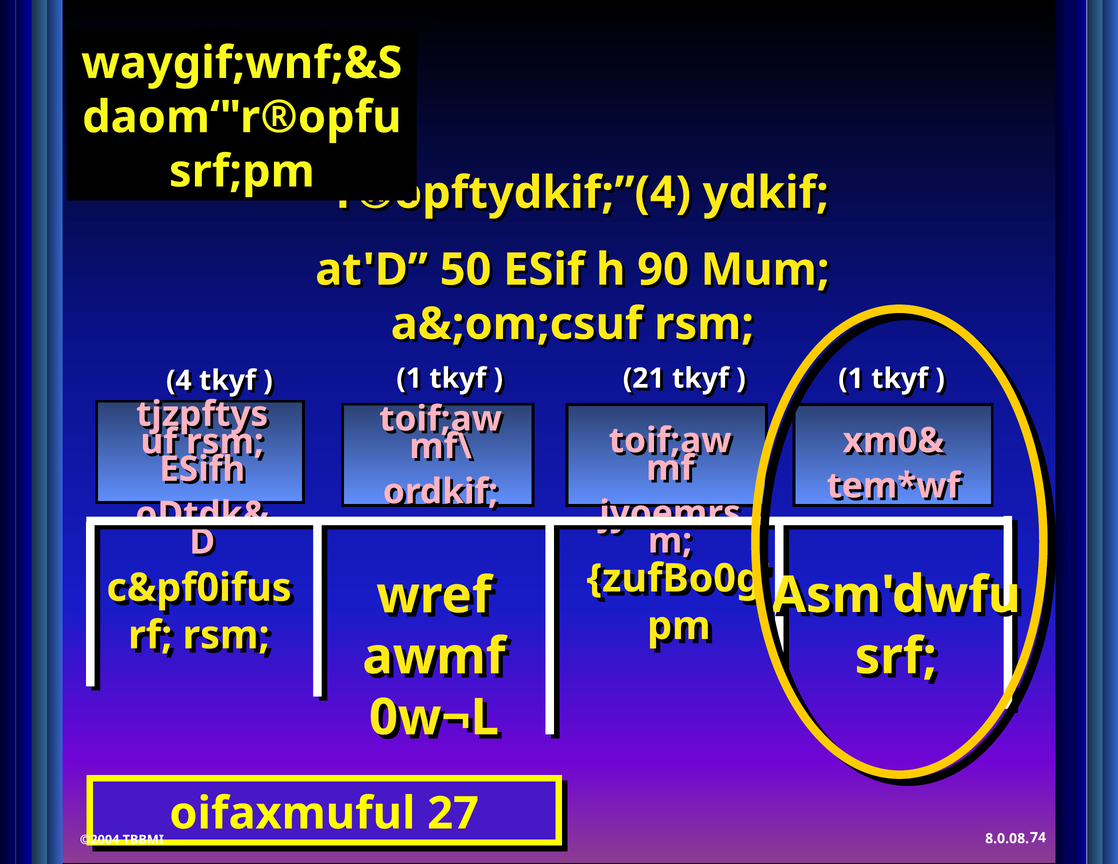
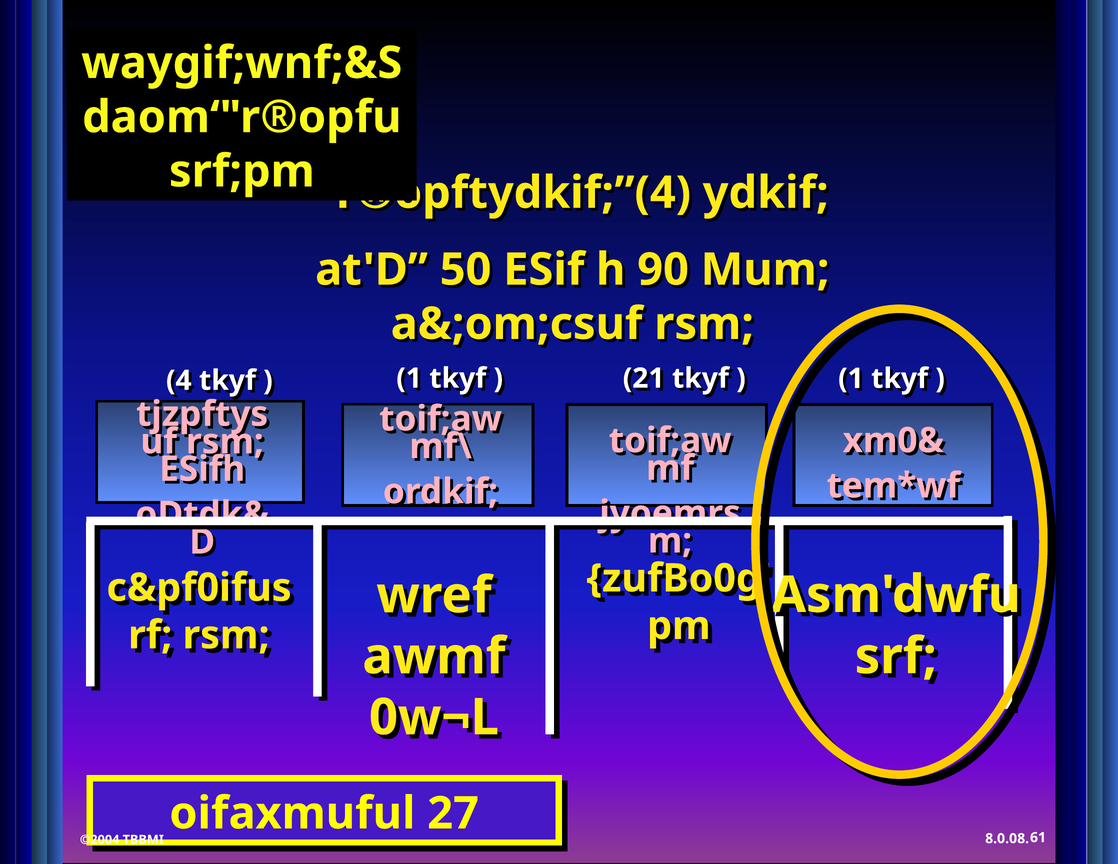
74: 74 -> 61 (1038, 837)
